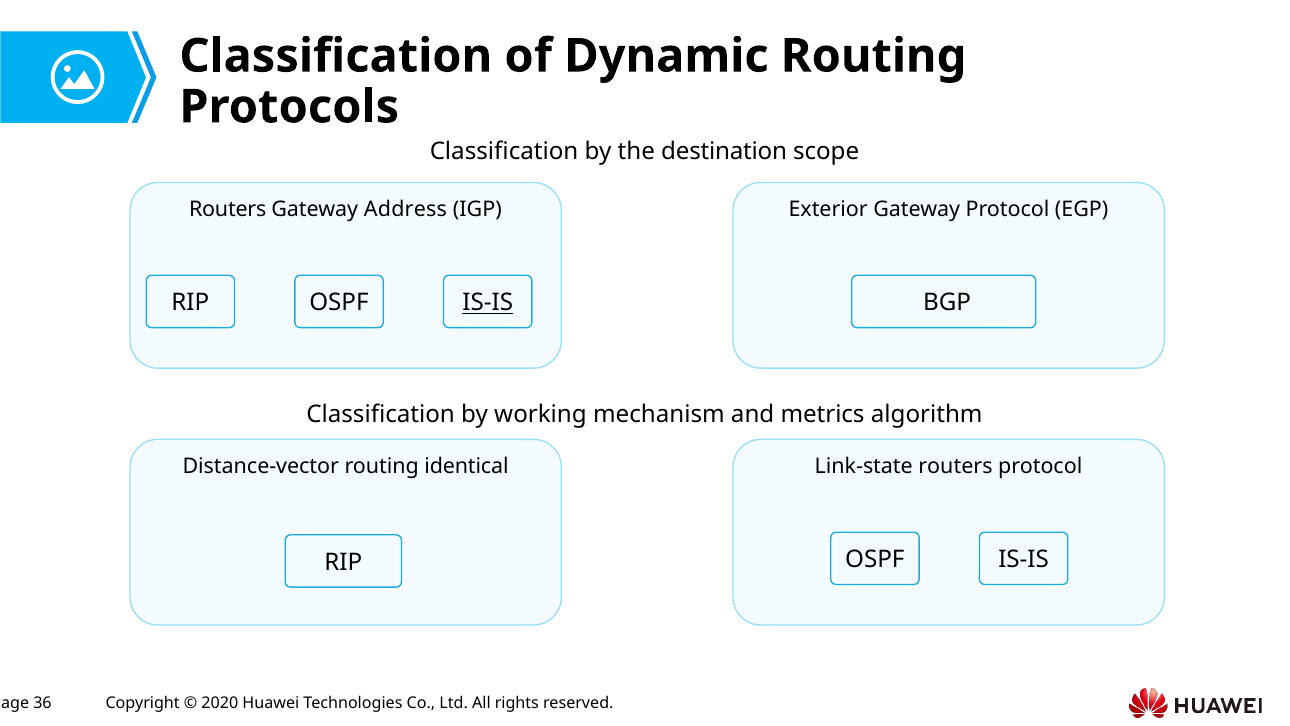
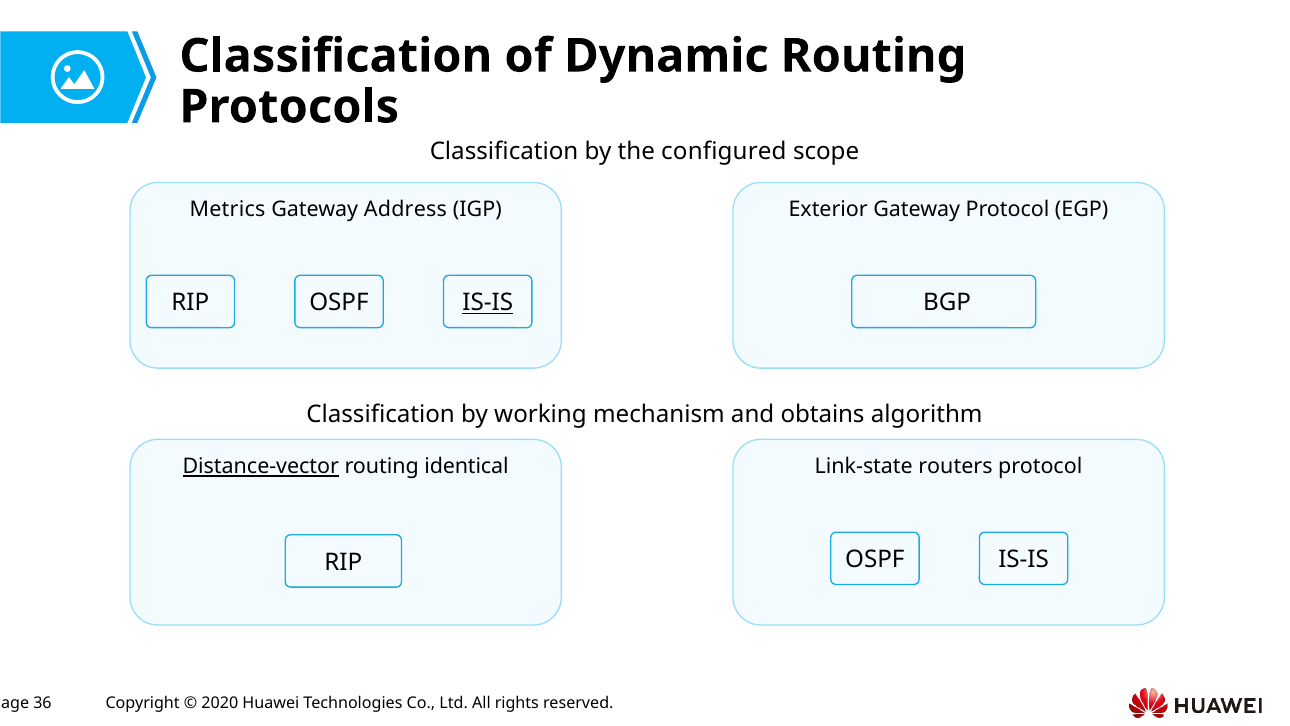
destination: destination -> configured (724, 151)
Routers: Routers -> Metrics (228, 210)
metrics: metrics -> obtains (823, 414)
Distance-vector underline: none -> present (261, 466)
